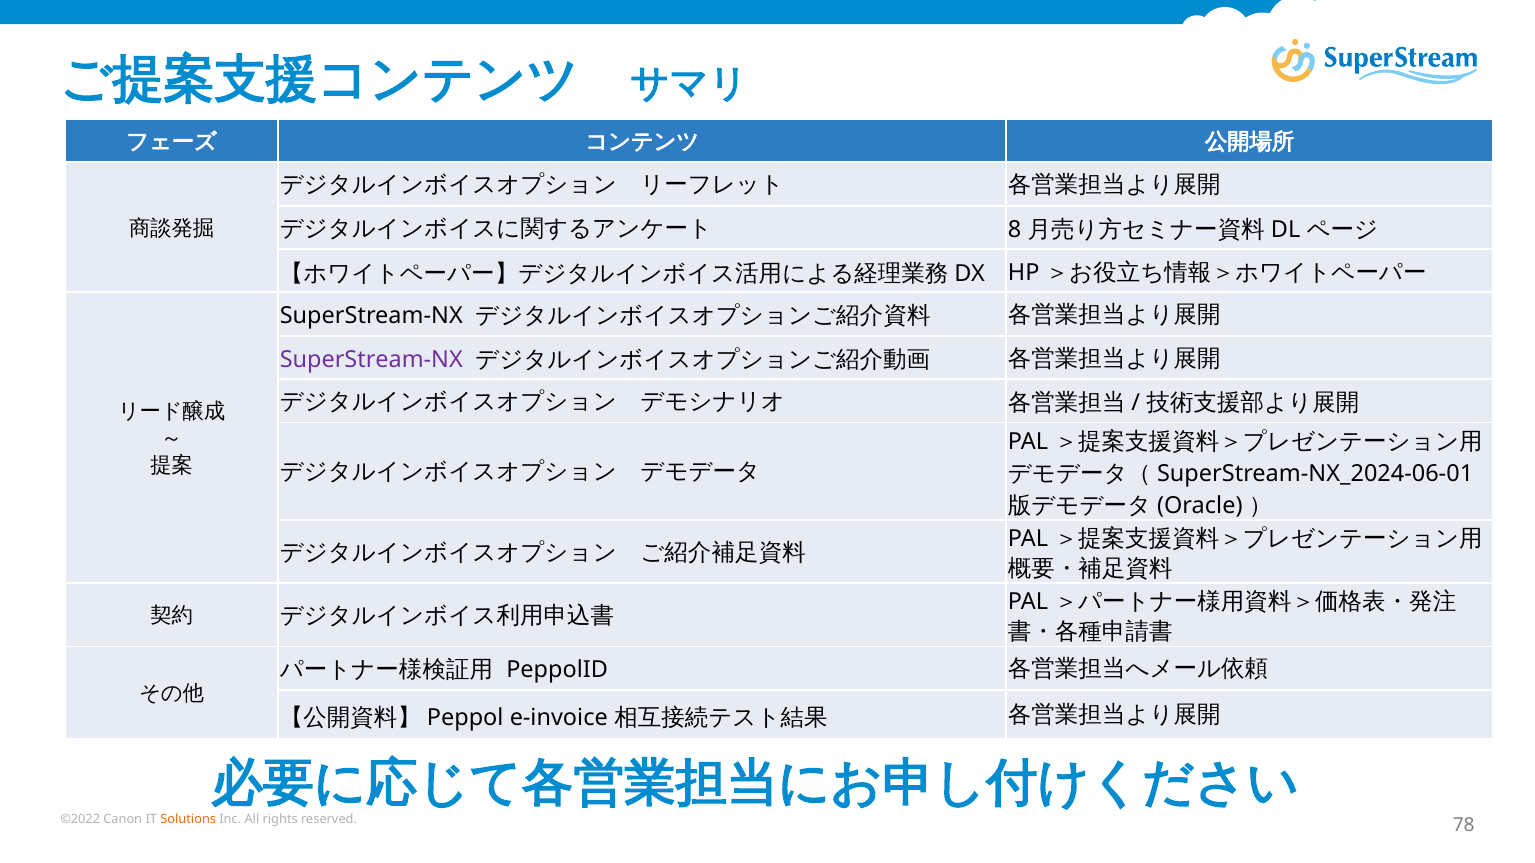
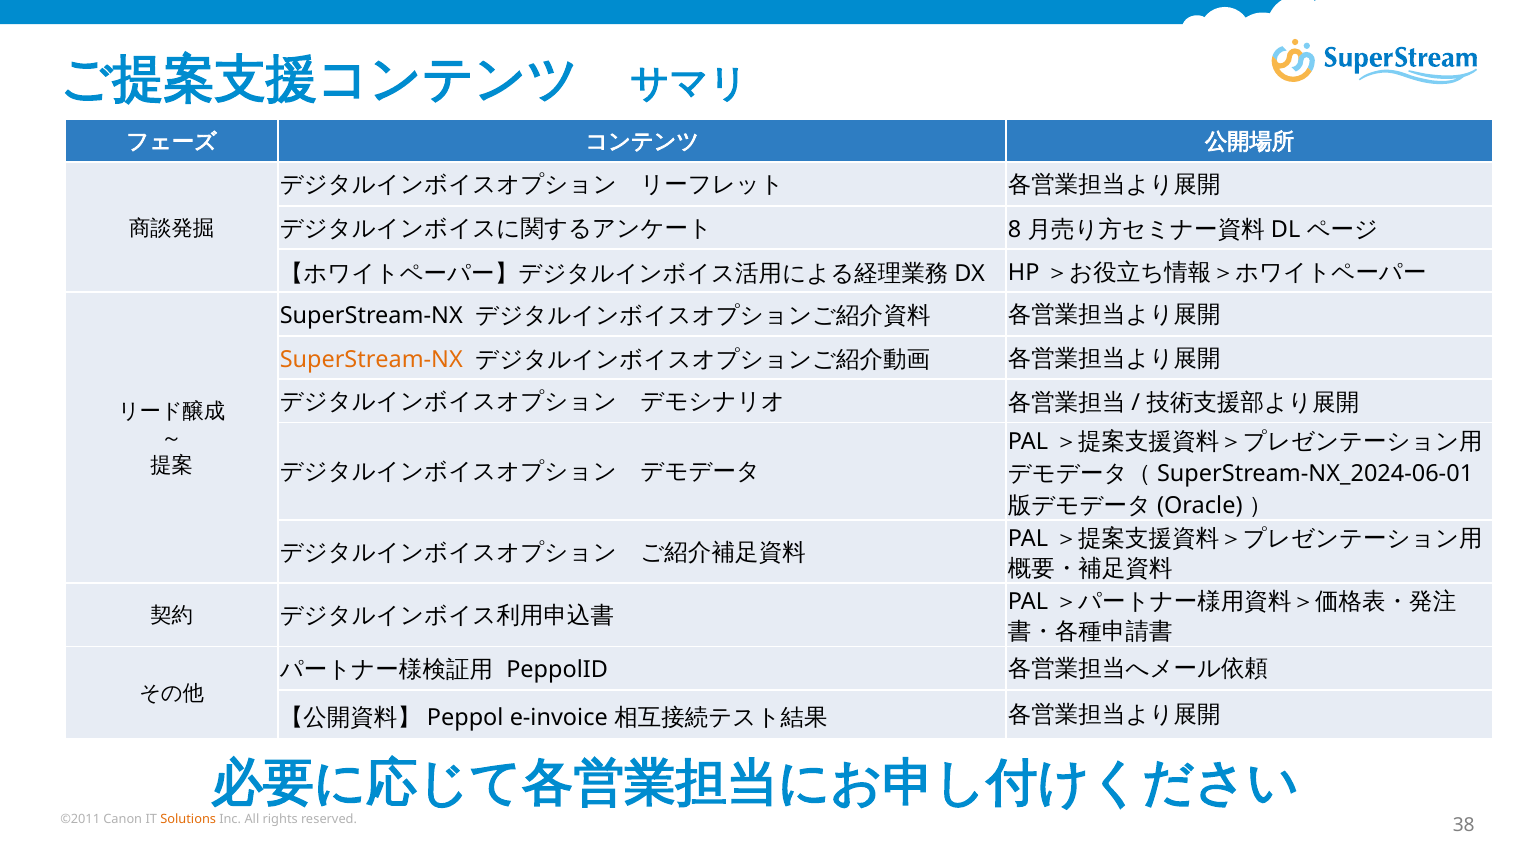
SuperStream-NX colour: purple -> orange (371, 360)
©2022: ©2022 -> ©2011 (80, 820)
78: 78 -> 38 (1464, 825)
